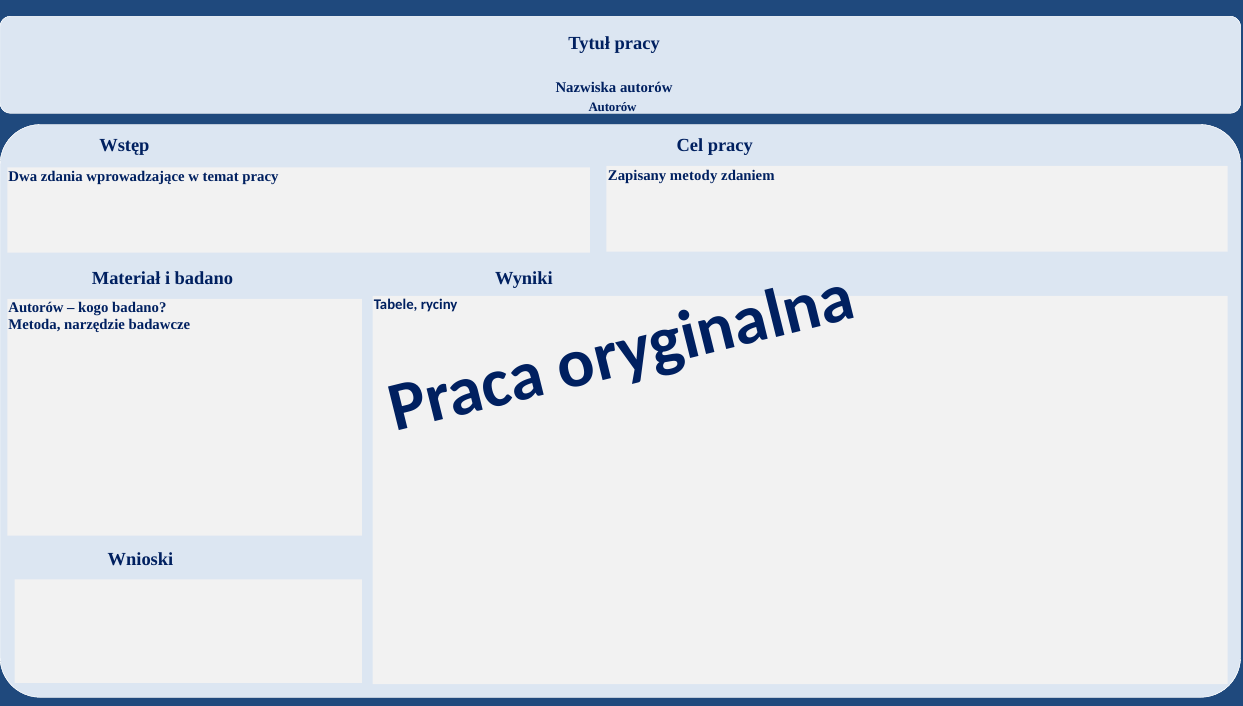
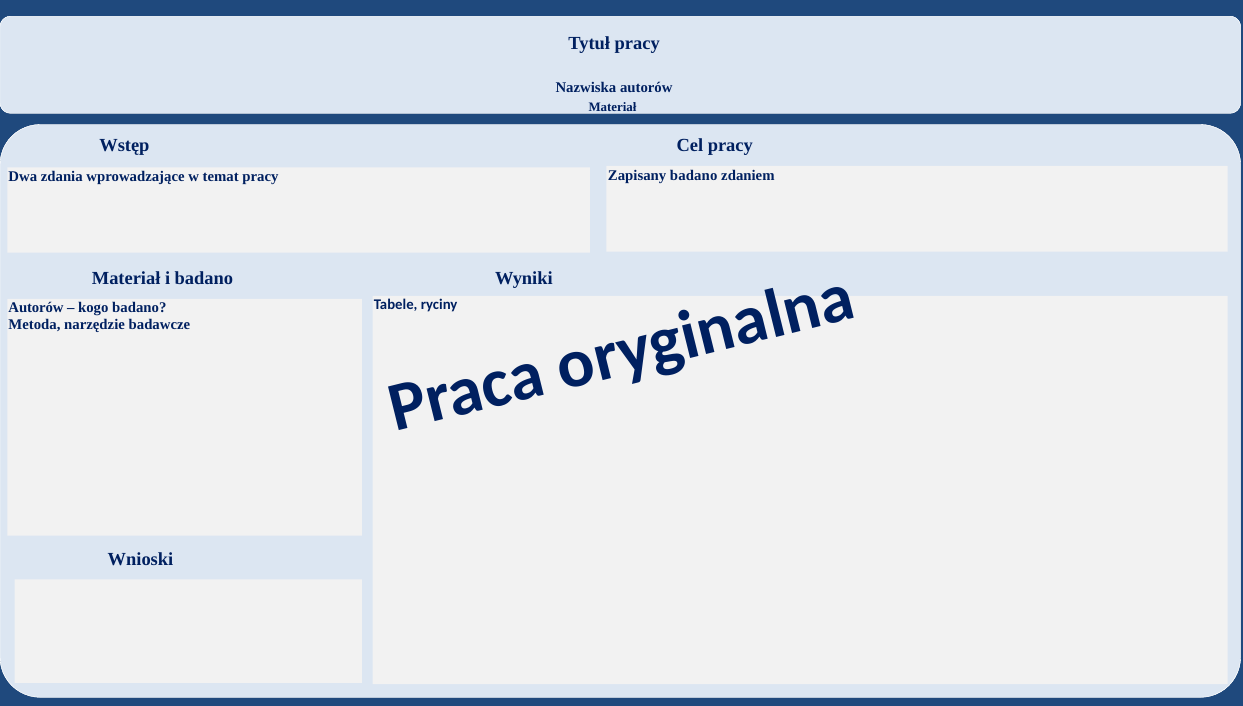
Autorów: Autorów -> Materiał (612, 107)
Zapisany metody: metody -> badano (694, 176)
